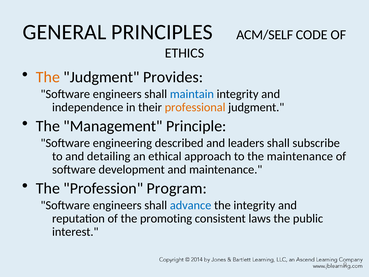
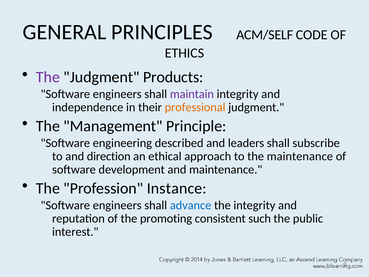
The colour: orange -> purple (48, 77)
Provides: Provides -> Products (173, 77)
maintain colour: blue -> purple (192, 94)
detailing: detailing -> direction (109, 156)
Program: Program -> Instance (177, 188)
laws: laws -> such (260, 218)
